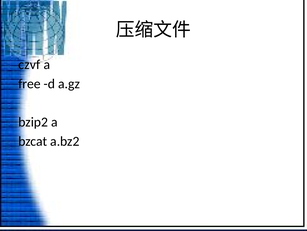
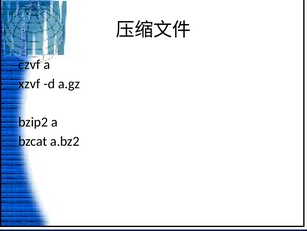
free: free -> xzvf (29, 84)
